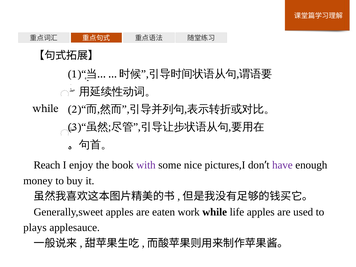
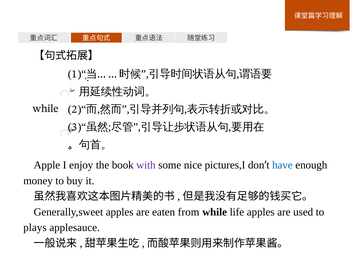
Reach: Reach -> Apple (47, 165)
have colour: purple -> blue (282, 165)
work: work -> from (189, 212)
